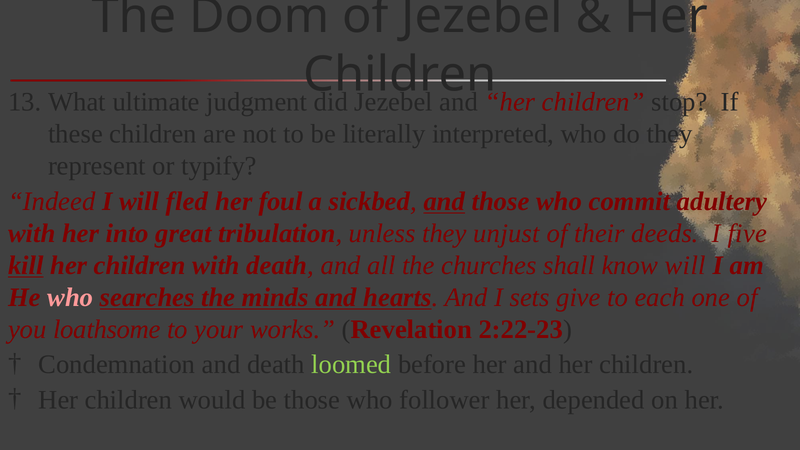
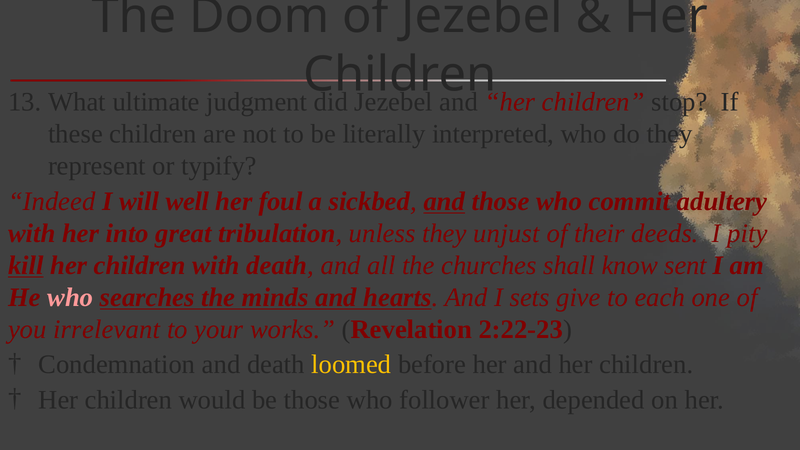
fled: fled -> well (187, 201)
five: five -> pity (747, 233)
know will: will -> sent (685, 265)
loathsome: loathsome -> irrelevant (107, 329)
loomed colour: light green -> yellow (351, 365)
